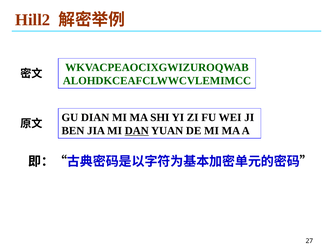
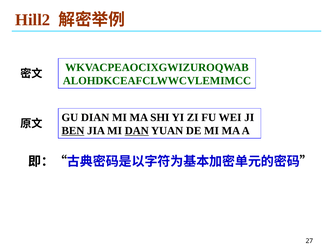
BEN underline: none -> present (73, 131)
